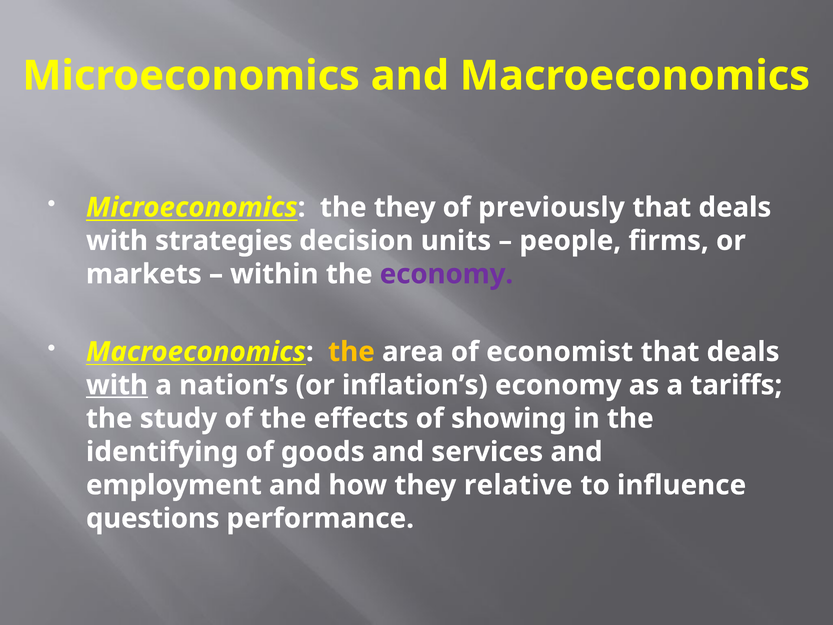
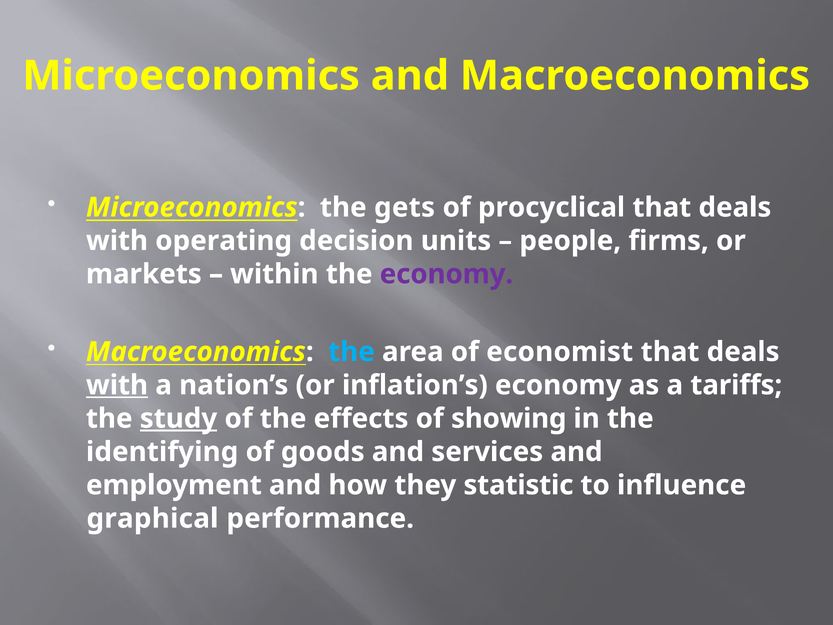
the they: they -> gets (405, 207)
previously: previously -> procyclical (552, 207)
strategies: strategies -> operating (224, 241)
the colour: yellow -> light blue (351, 352)
study underline: none -> present (179, 418)
relative: relative -> statistic (518, 485)
questions: questions -> graphical (152, 518)
